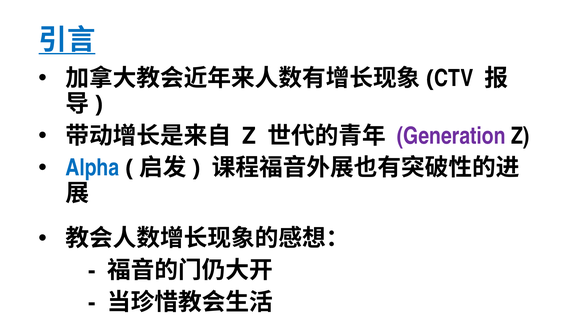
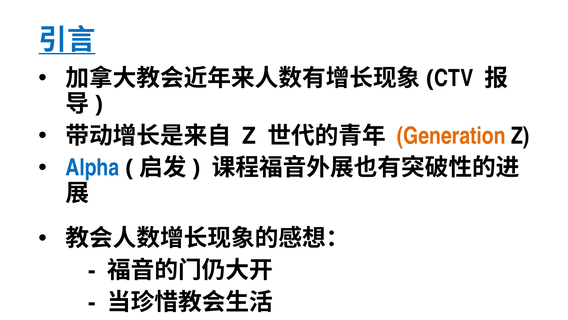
Generation colour: purple -> orange (451, 136)
